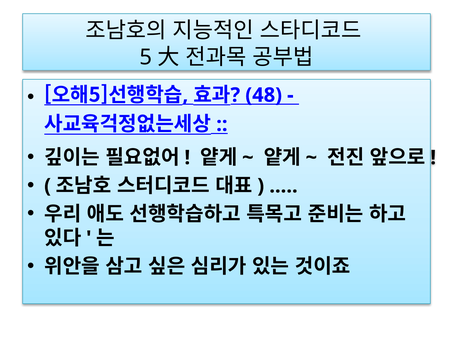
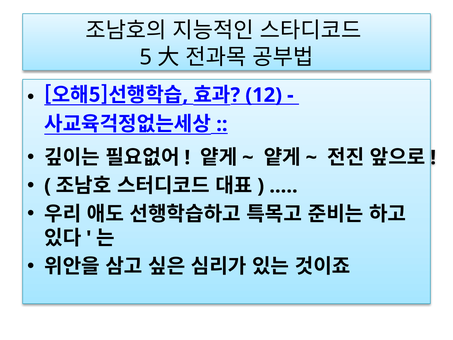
48: 48 -> 12 (264, 95)
